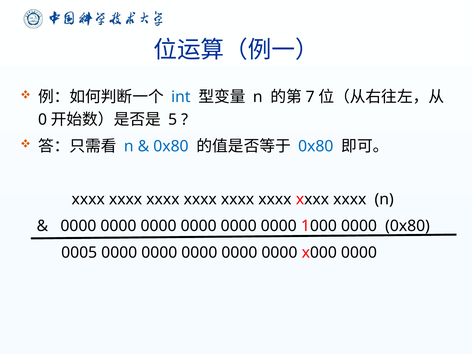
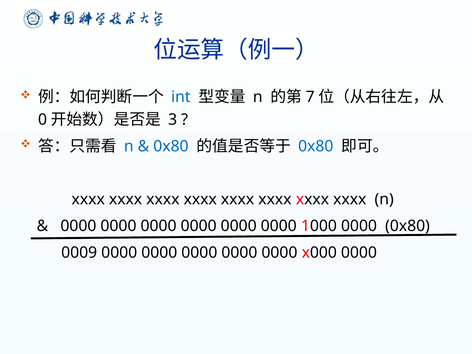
5: 5 -> 3 (173, 120)
0005: 0005 -> 0009 (79, 253)
